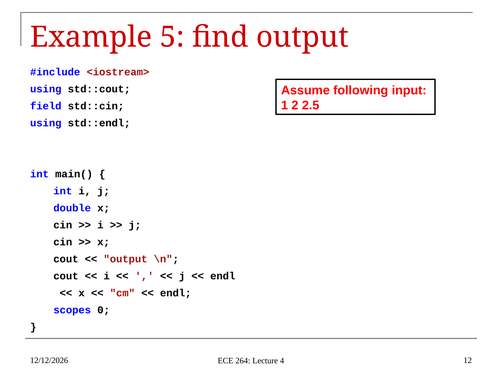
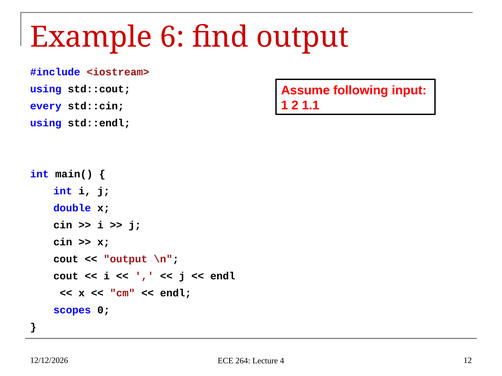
5: 5 -> 6 (172, 37)
2.5: 2.5 -> 1.1 (311, 105)
field: field -> every (46, 106)
